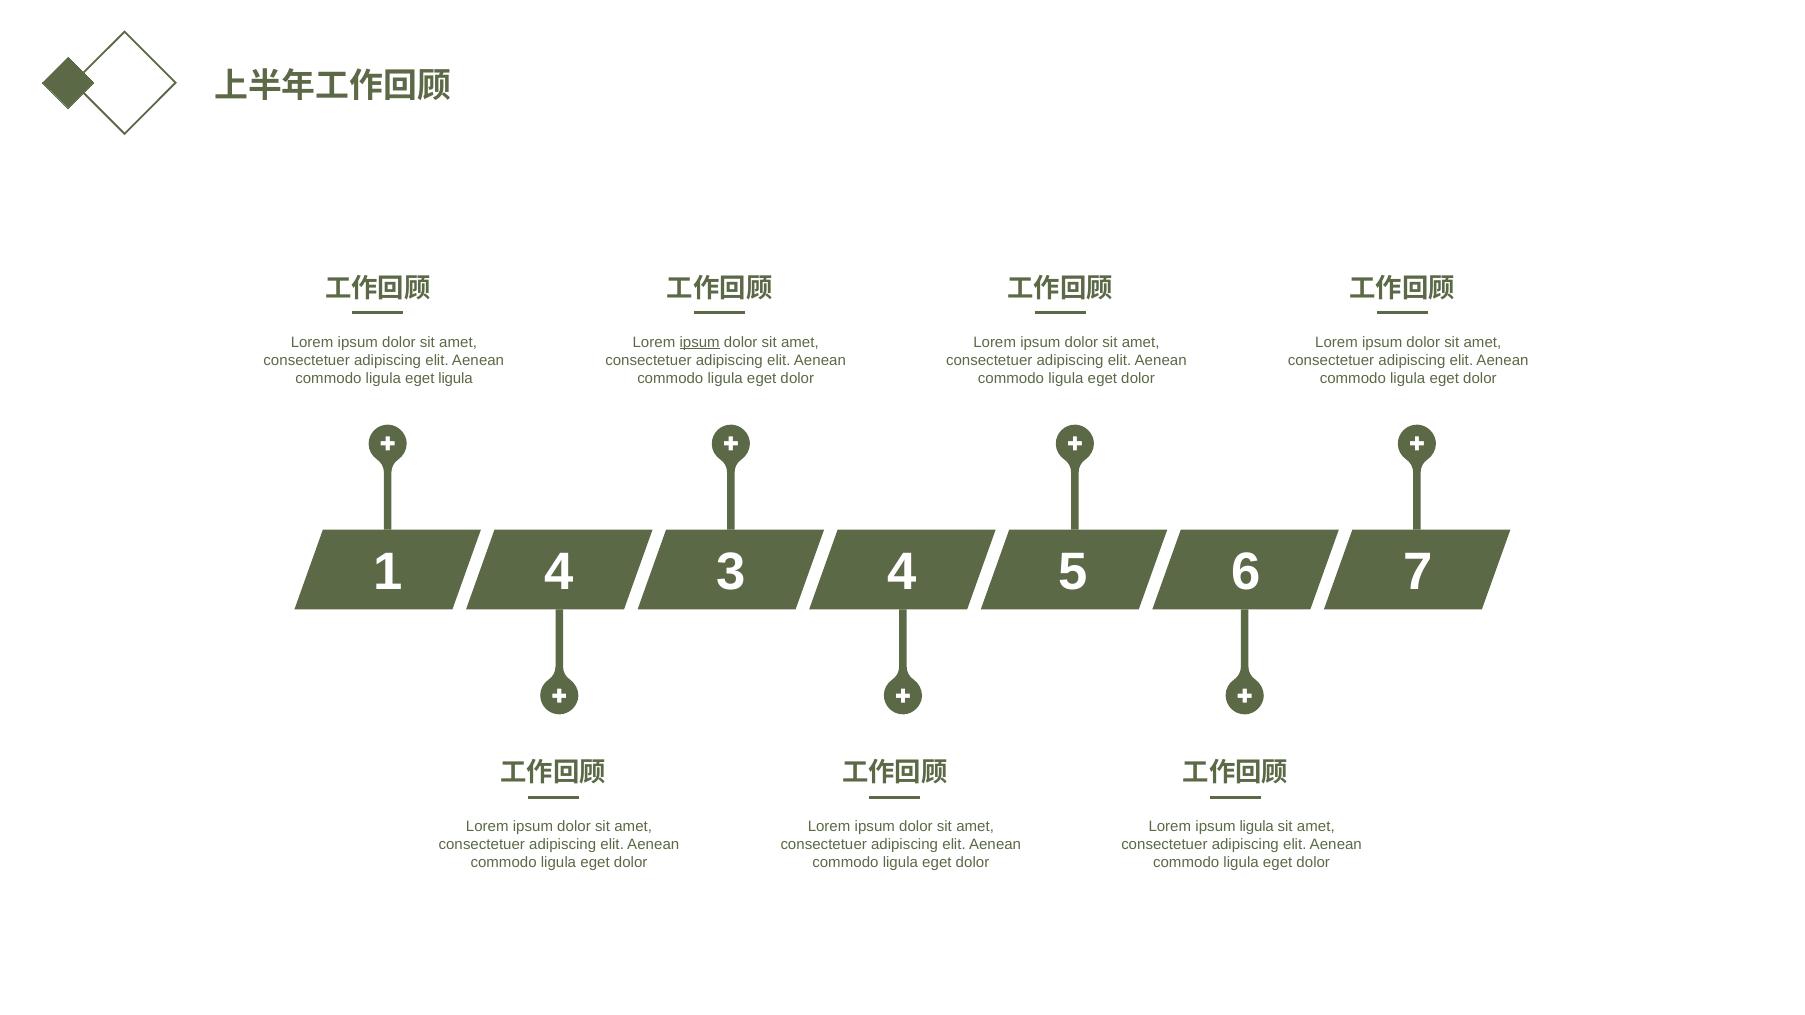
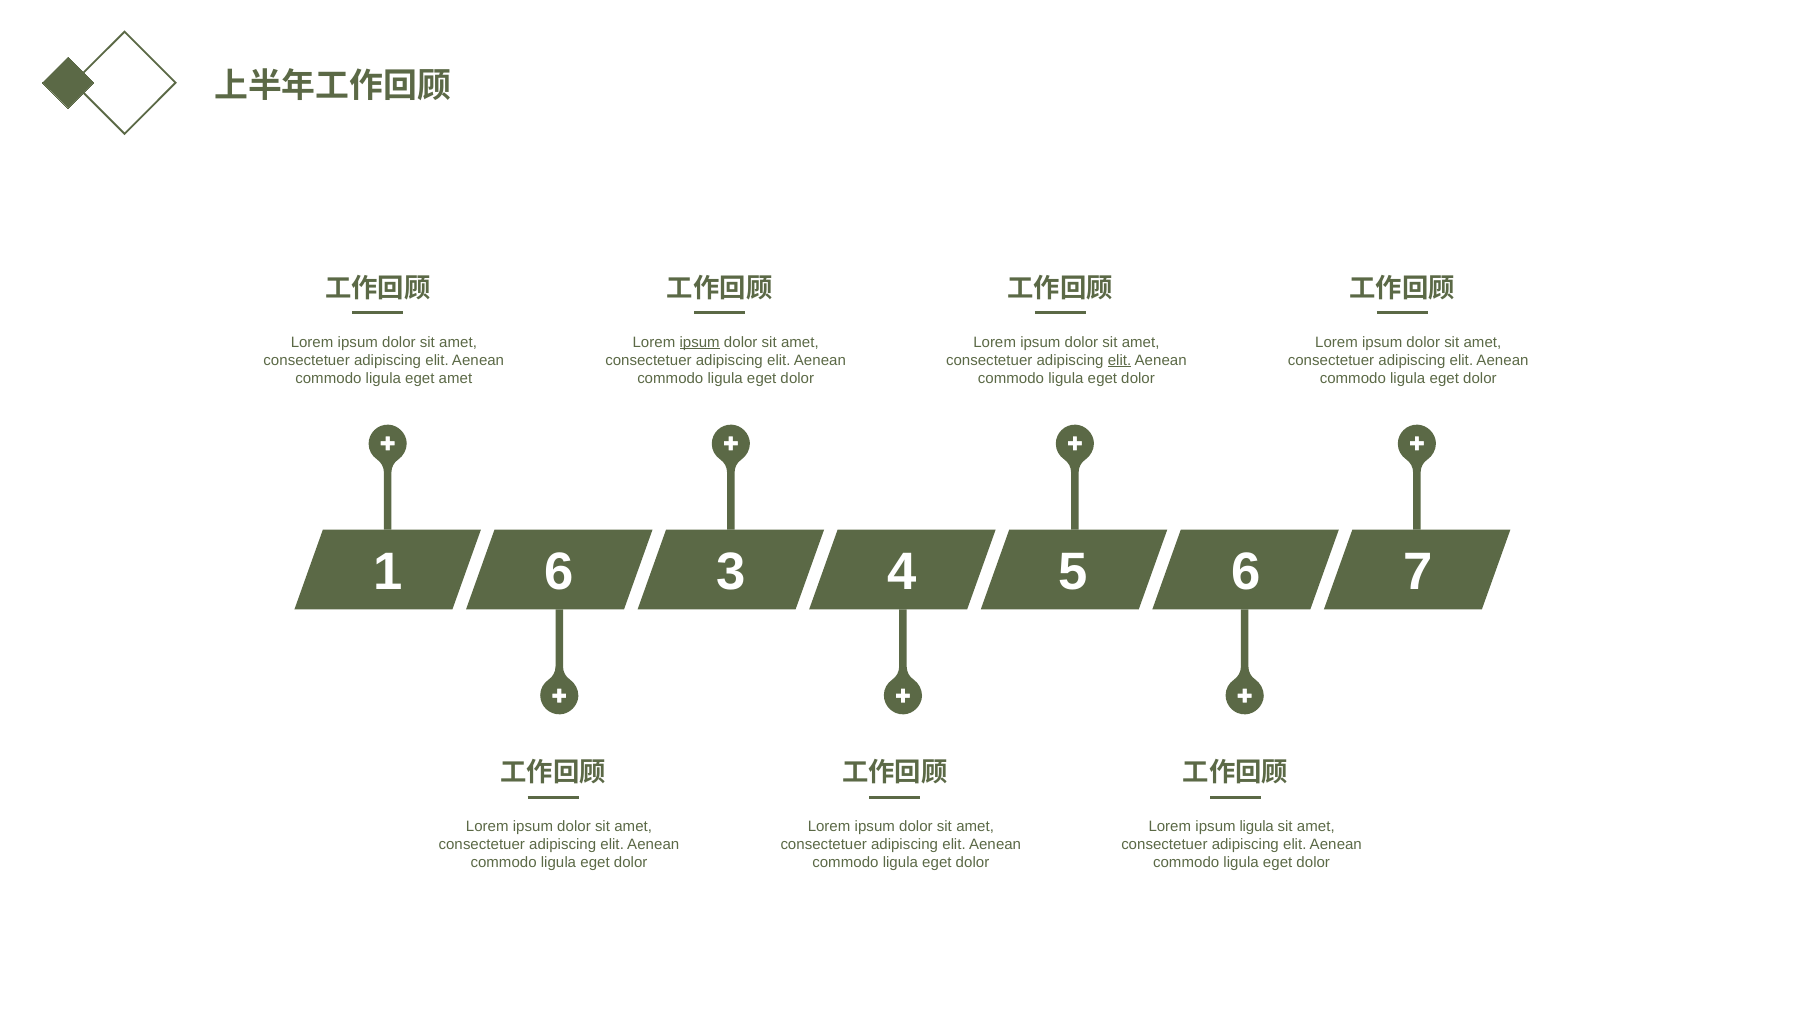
elit underline: none -> present (1120, 360)
eget ligula: ligula -> amet (455, 378)
1 4: 4 -> 6 (559, 572)
